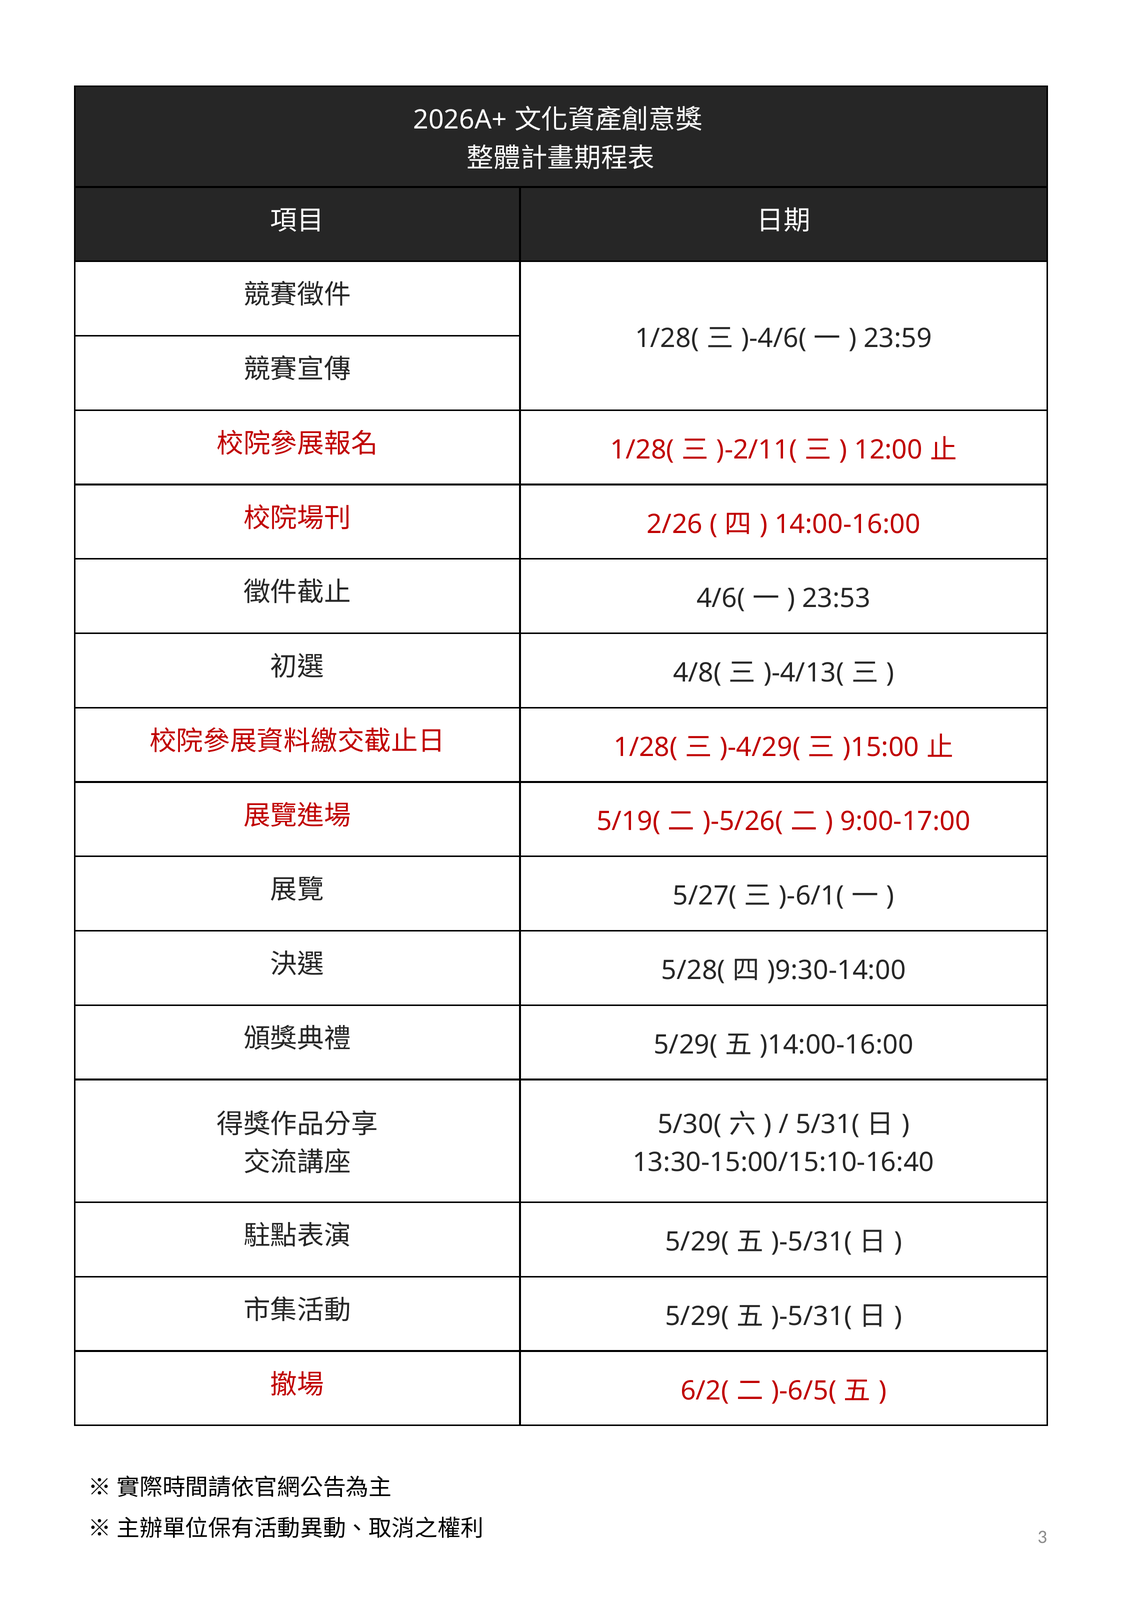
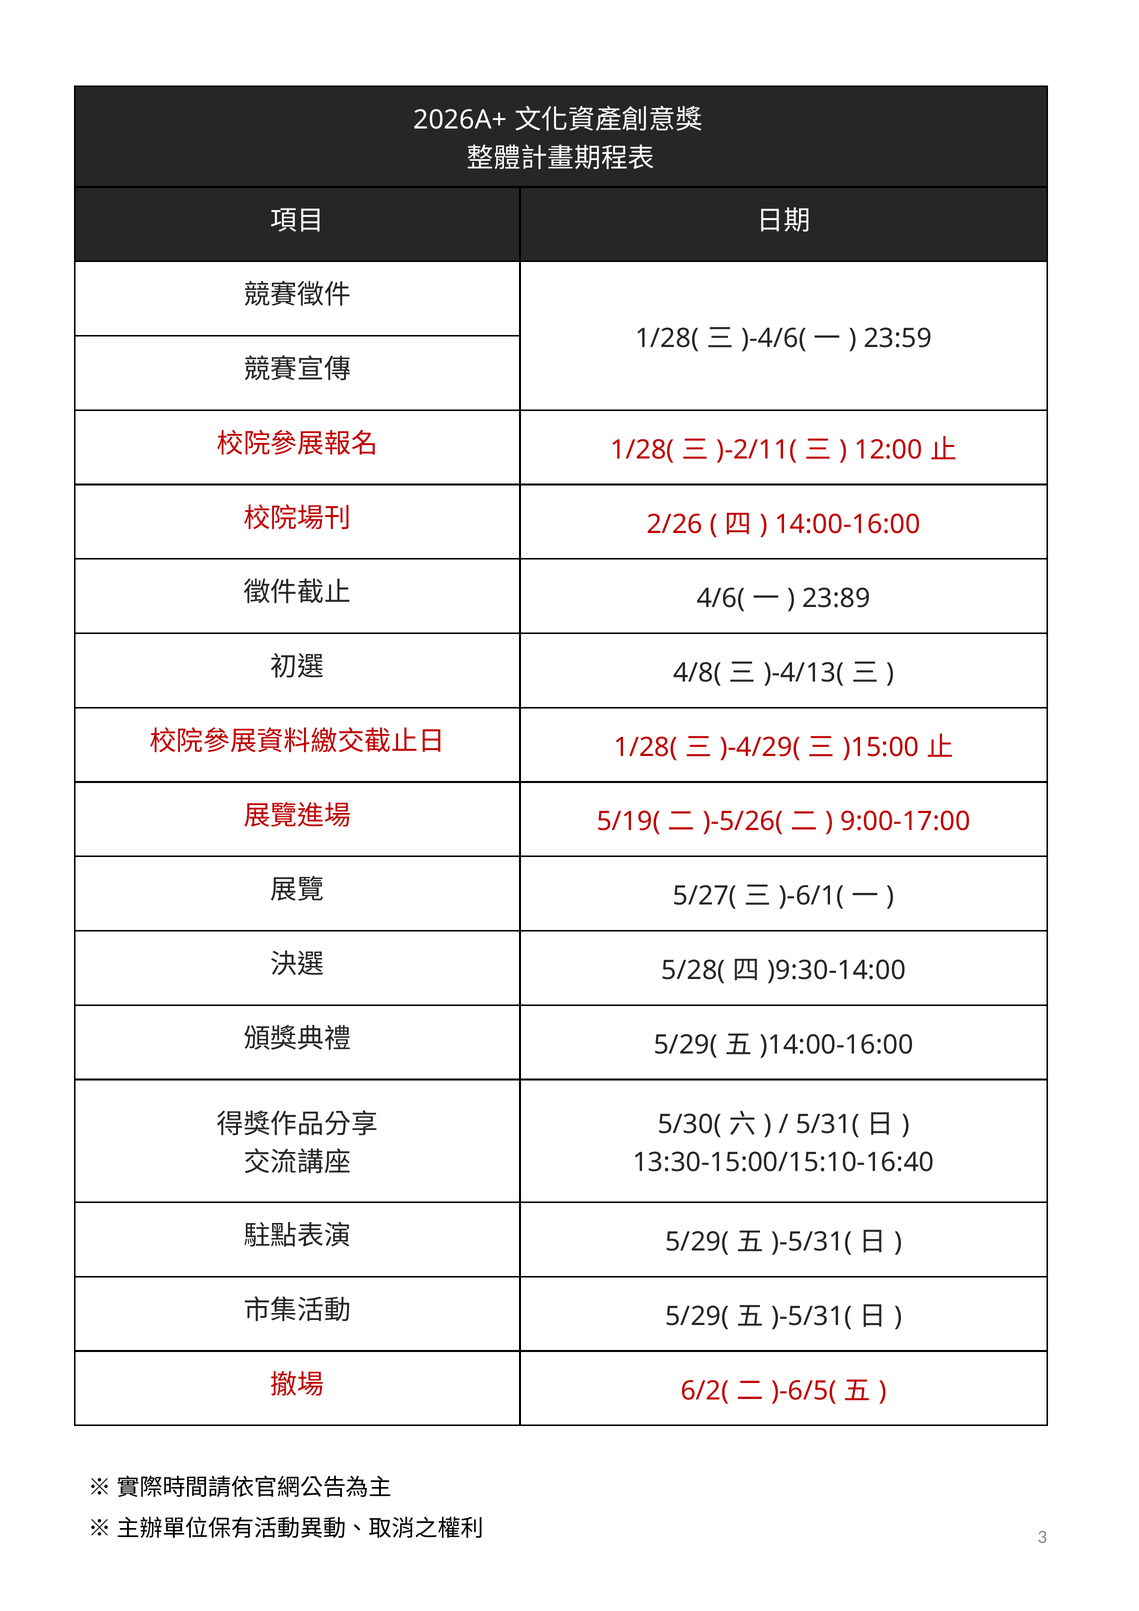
23:53: 23:53 -> 23:89 (836, 598)
